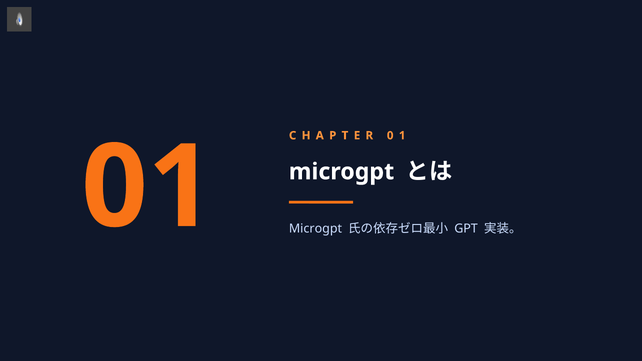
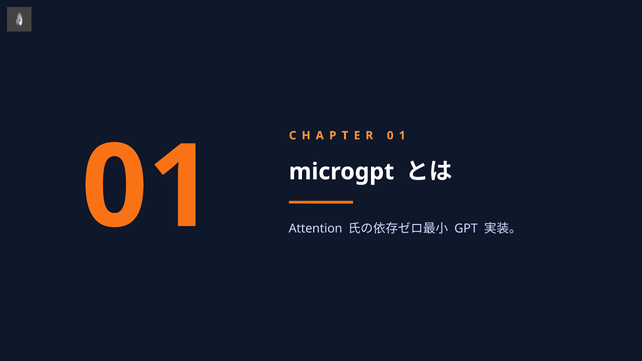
Microgpt: Microgpt -> Attention (316, 229)
